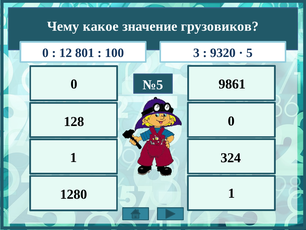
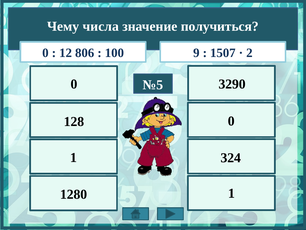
какое: какое -> числа (101, 26)
грузовиков: грузовиков -> получиться (220, 26)
801: 801 -> 806 (85, 53)
3: 3 -> 9 (196, 53)
9320: 9320 -> 1507 (223, 53)
5: 5 -> 2 (249, 53)
9861: 9861 -> 3290 (232, 84)
